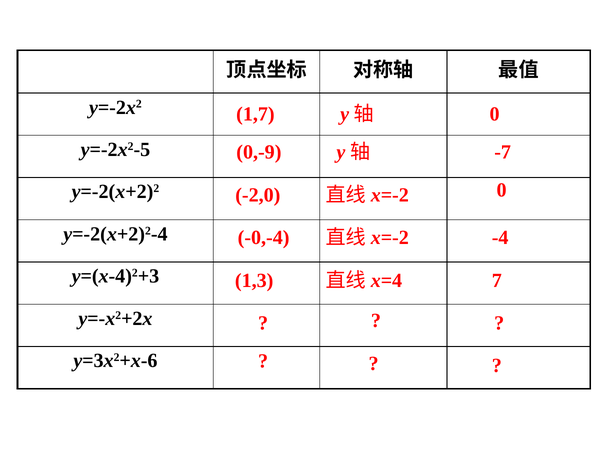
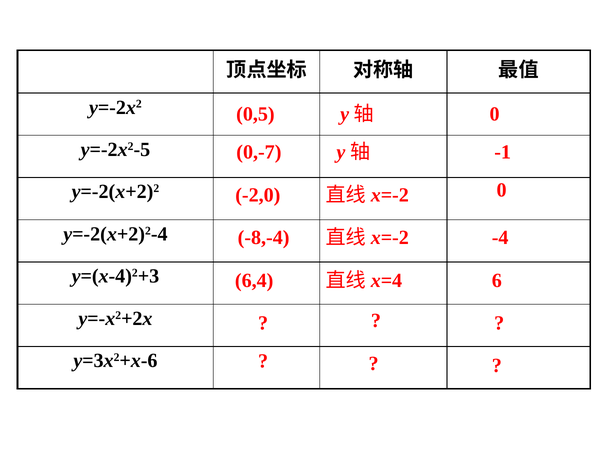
1,7: 1,7 -> 0,5 (255, 114)
0,-9: 0,-9 -> 0,-7 (259, 152)
-7: -7 -> -1 (503, 152)
-0,-4: -0,-4 -> -8,-4 (264, 237)
1,3: 1,3 -> 6,4 (254, 280)
7: 7 -> 6 (497, 280)
